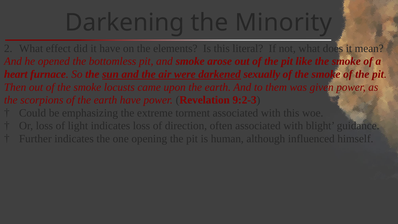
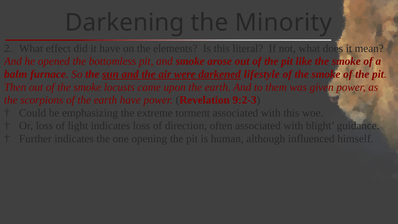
heart: heart -> balm (16, 74)
sexually: sexually -> lifestyle (262, 74)
